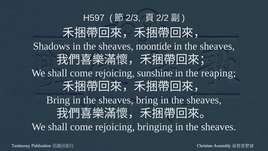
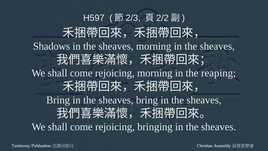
sheaves noontide: noontide -> morning (154, 46)
rejoicing sunshine: sunshine -> morning (155, 73)
